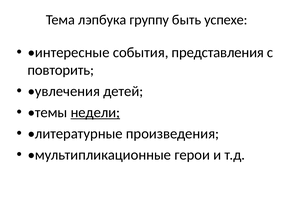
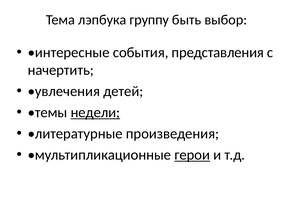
успехе: успехе -> выбор (226, 20)
повторить: повторить -> начертить (61, 70)
герои underline: none -> present (192, 155)
